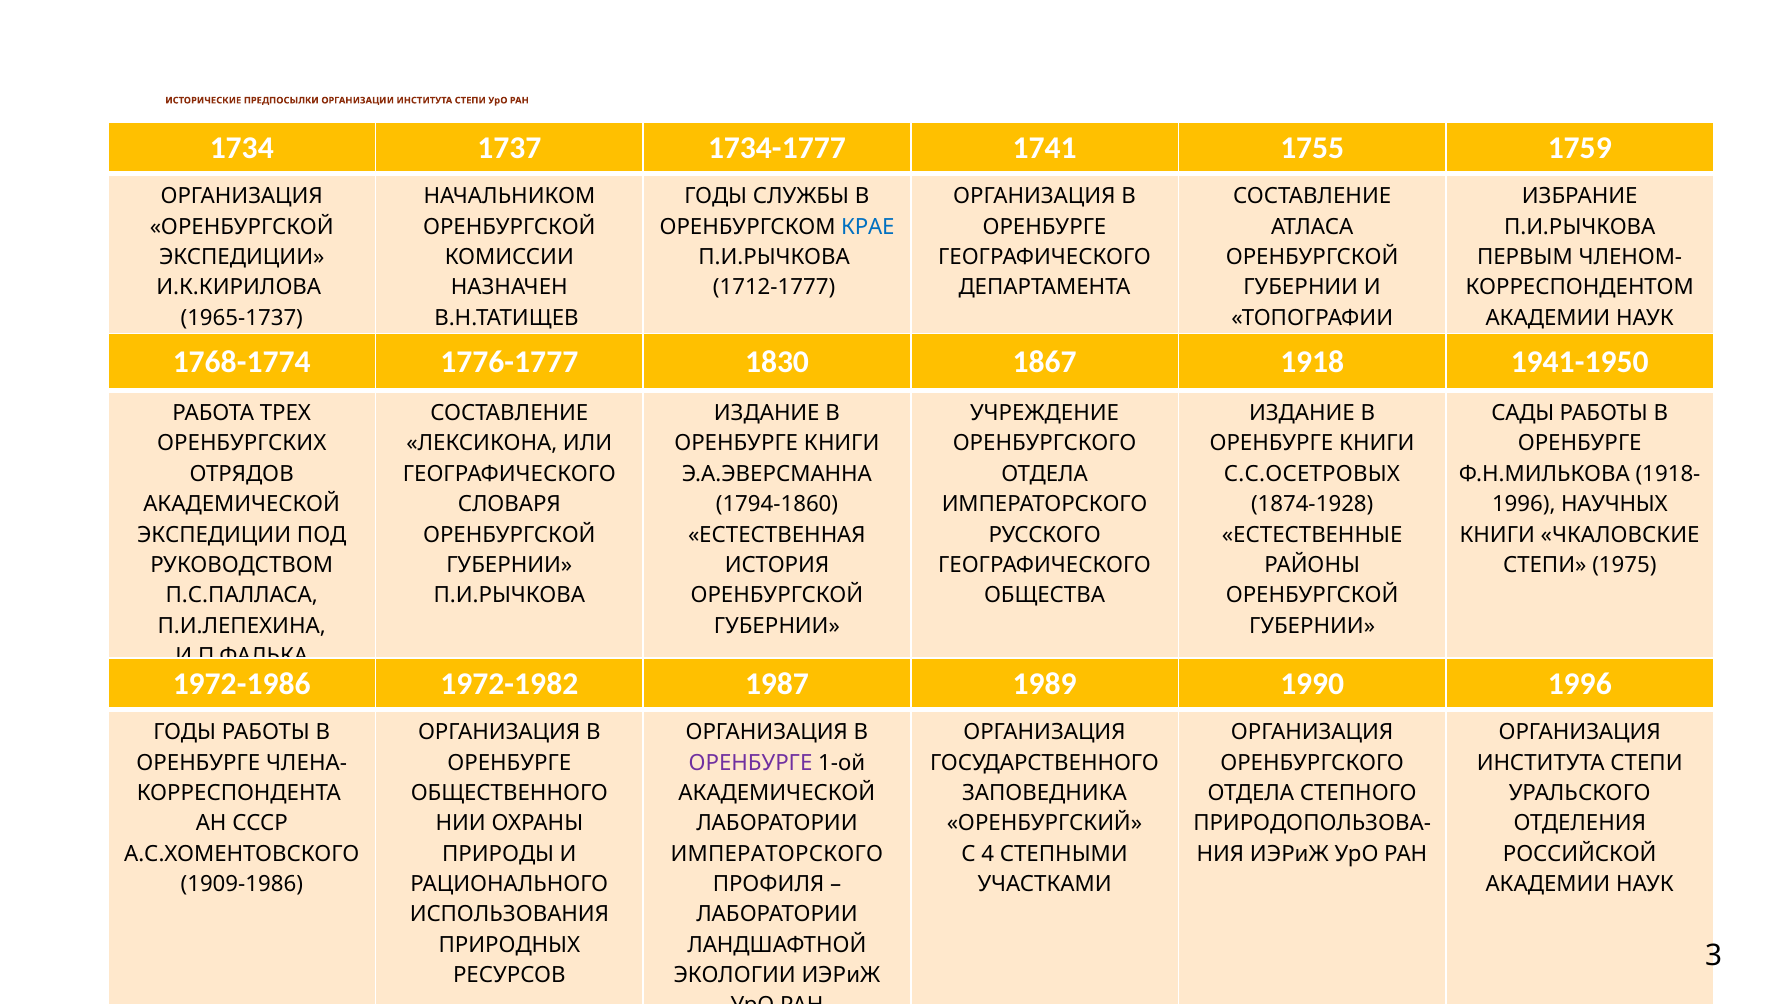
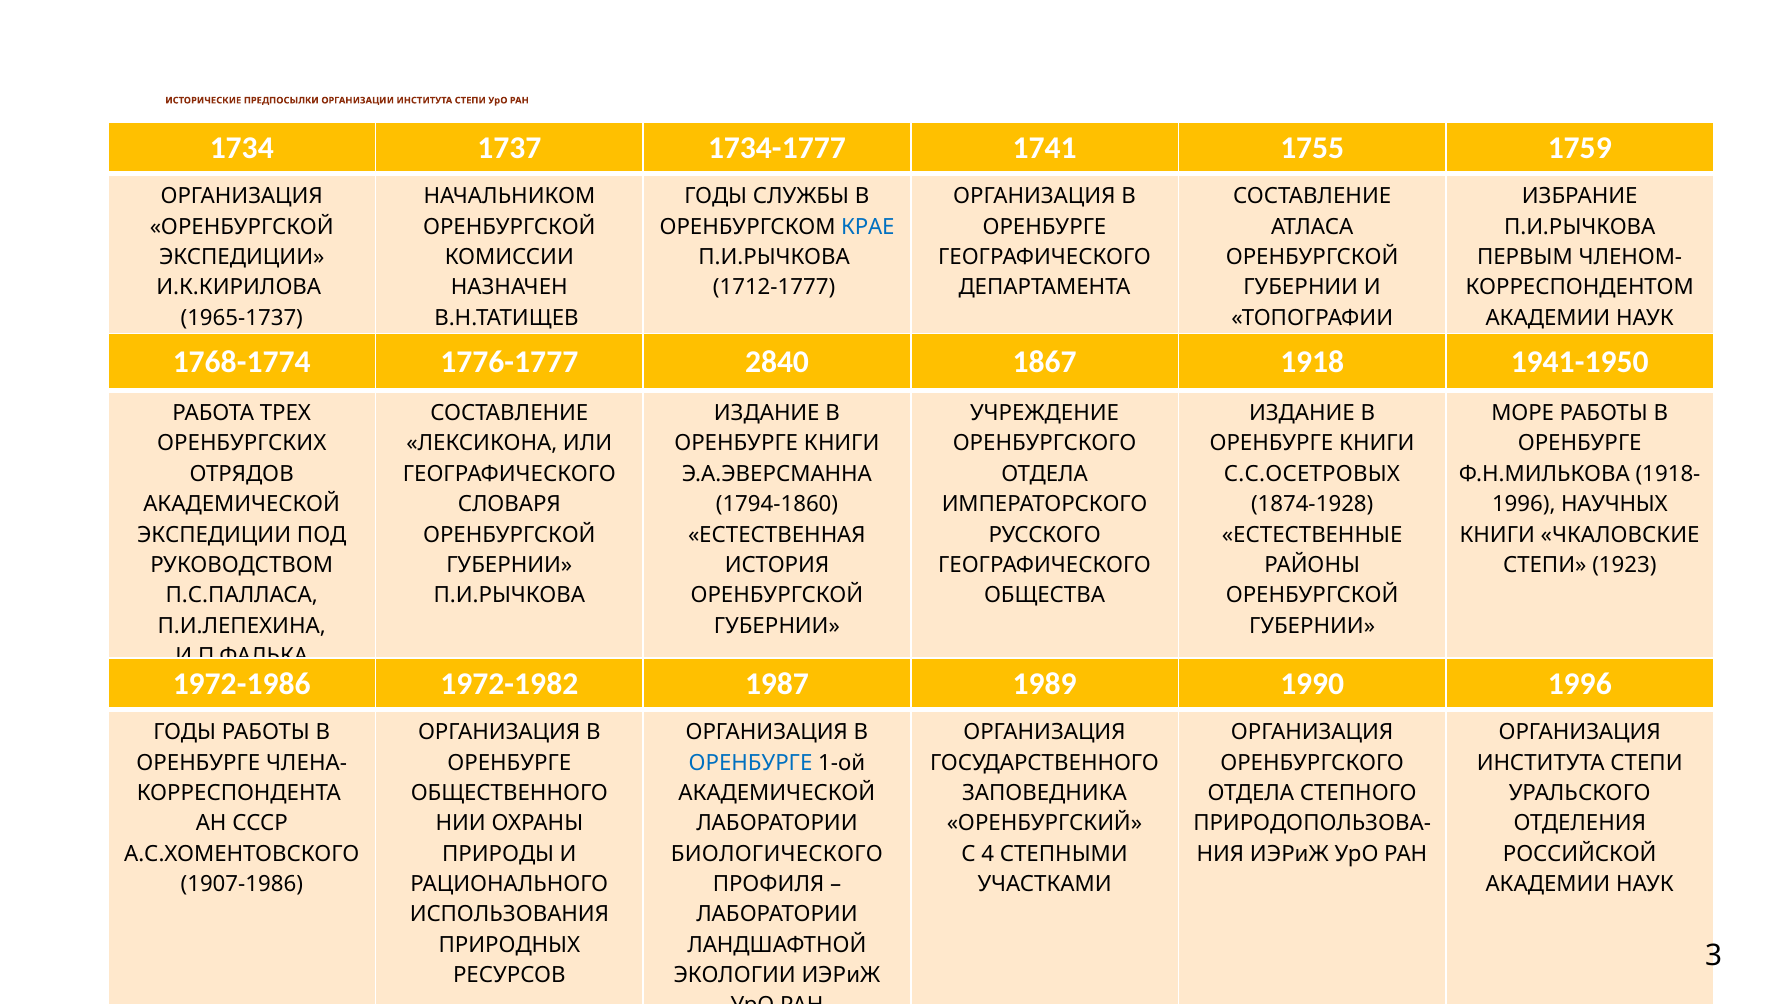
1830: 1830 -> 2840 (777, 362)
САДЫ: САДЫ -> МОРЕ (1523, 413)
1975: 1975 -> 1923 (1624, 565)
ОРЕНБУРГЕ colour: purple -> blue (751, 762)
ИМПЕРАТОРСКОГО: ИМПЕРАТОРСКОГО -> БИОЛОГИЧЕСКОГО (777, 853)
1909-1986: 1909-1986 -> 1907-1986 (242, 884)
